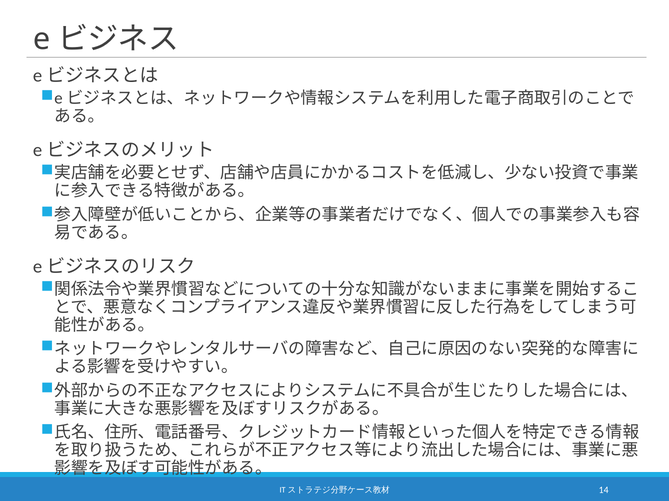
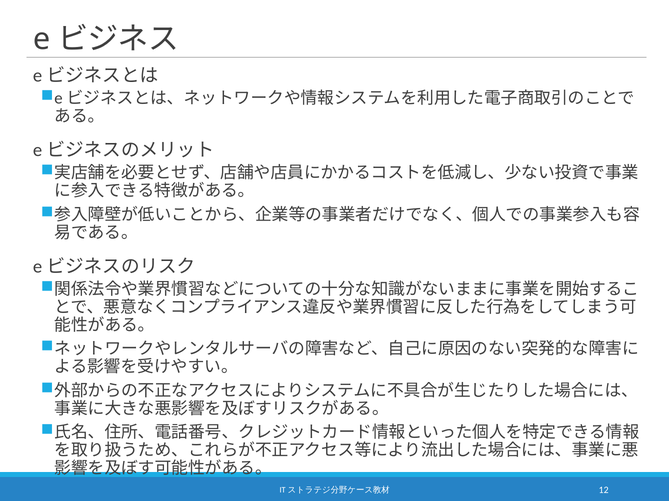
14: 14 -> 12 (604, 491)
